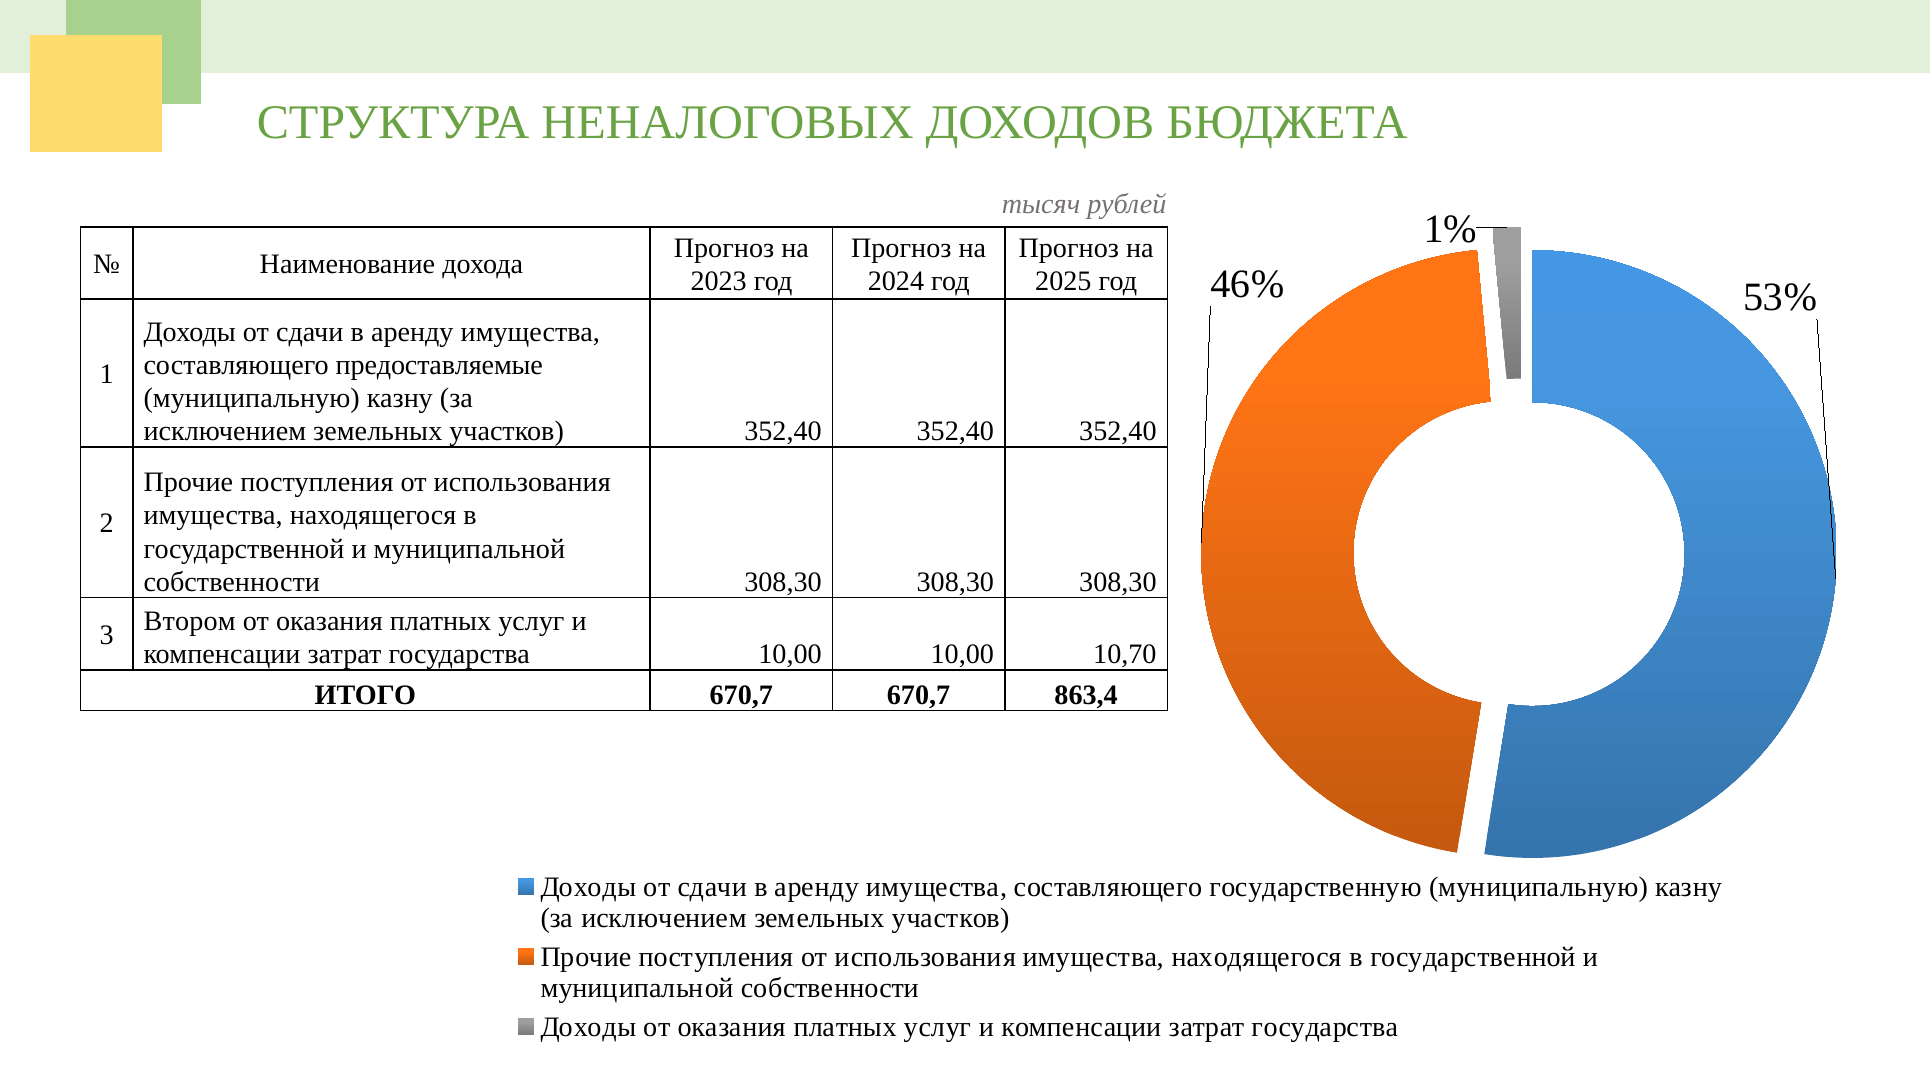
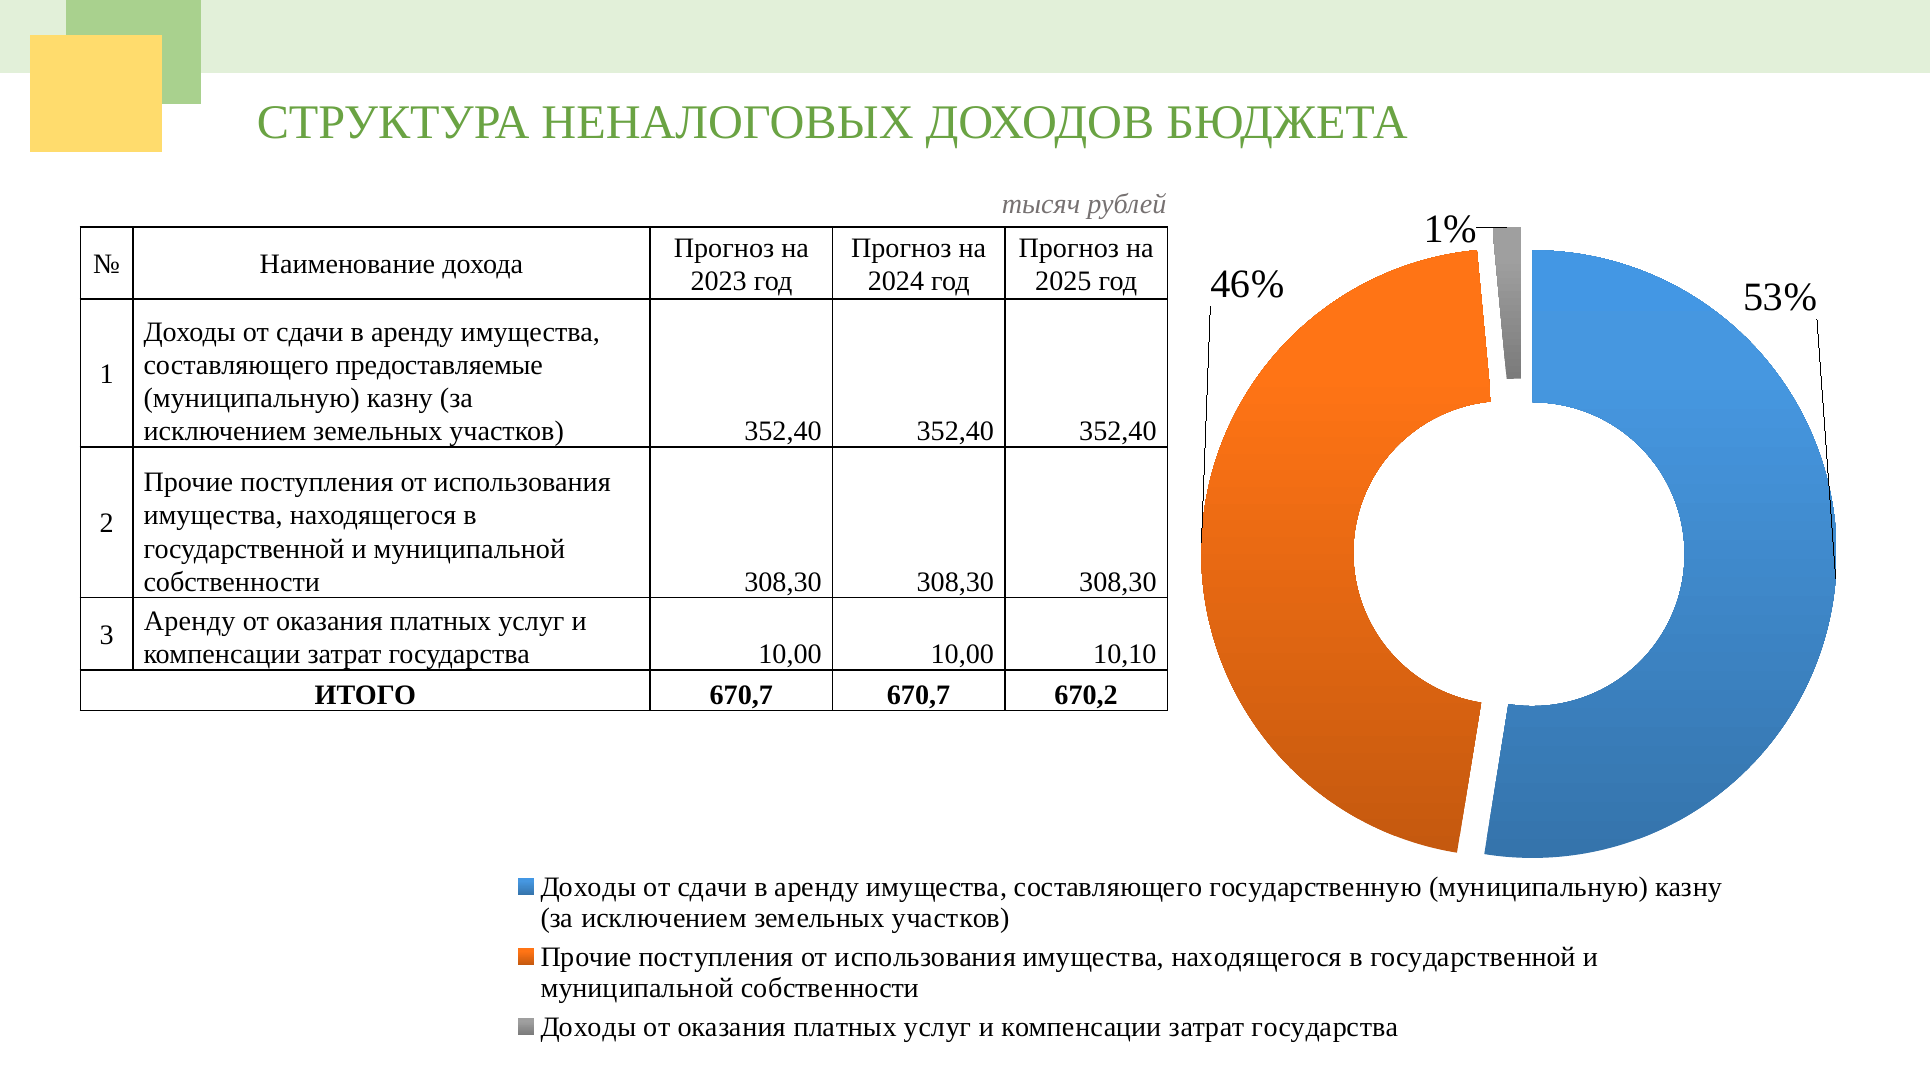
3 Втором: Втором -> Аренду (190, 622)
10,70: 10,70 -> 10,10 (1125, 655)
863,4: 863,4 -> 670,2 (1086, 695)
